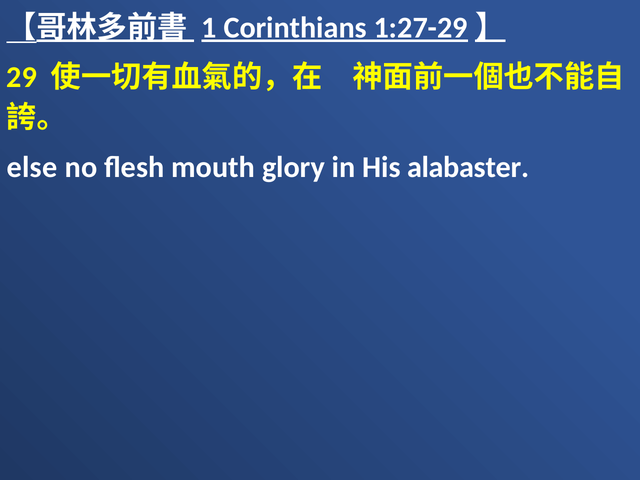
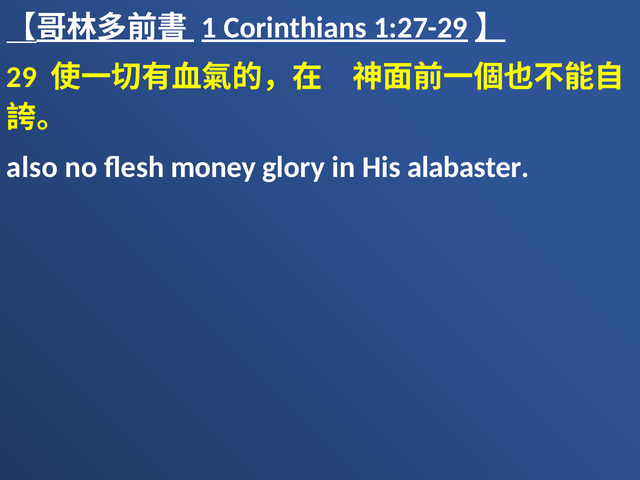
else: else -> also (32, 167)
mouth: mouth -> money (213, 167)
